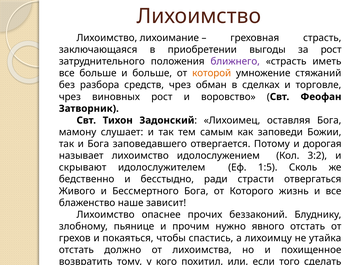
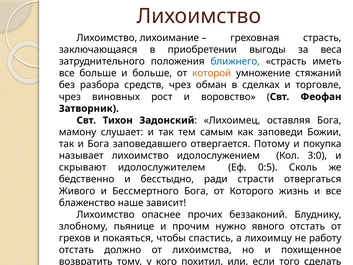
за рост: рост -> веса (331, 50)
ближнего colour: purple -> blue (235, 61)
дорогая: дорогая -> покупка (322, 144)
3:2: 3:2 -> 3:0 (317, 156)
1:5: 1:5 -> 0:5 (268, 167)
утайка: утайка -> работу (325, 238)
